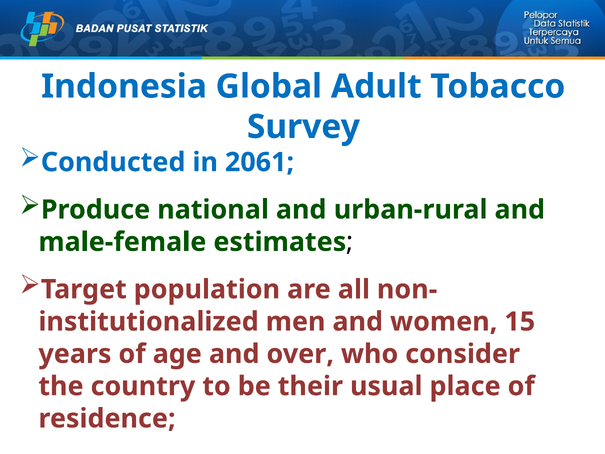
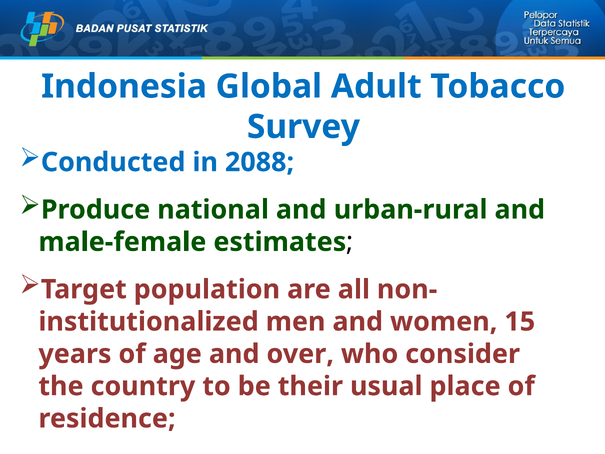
2061: 2061 -> 2088 (260, 162)
